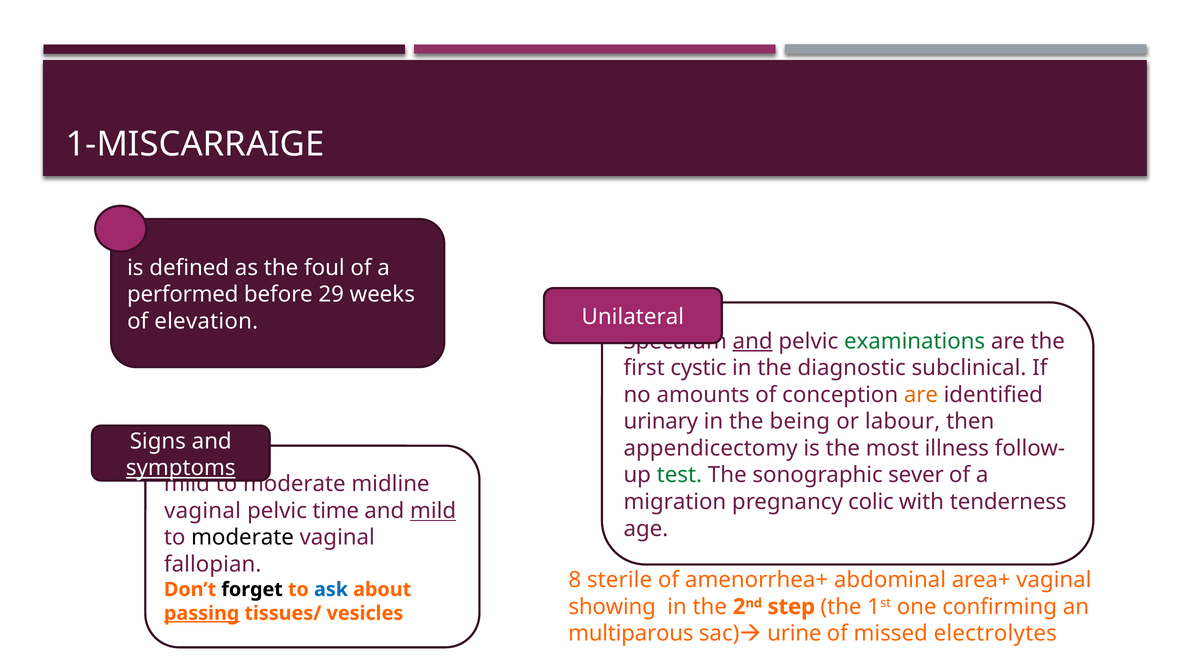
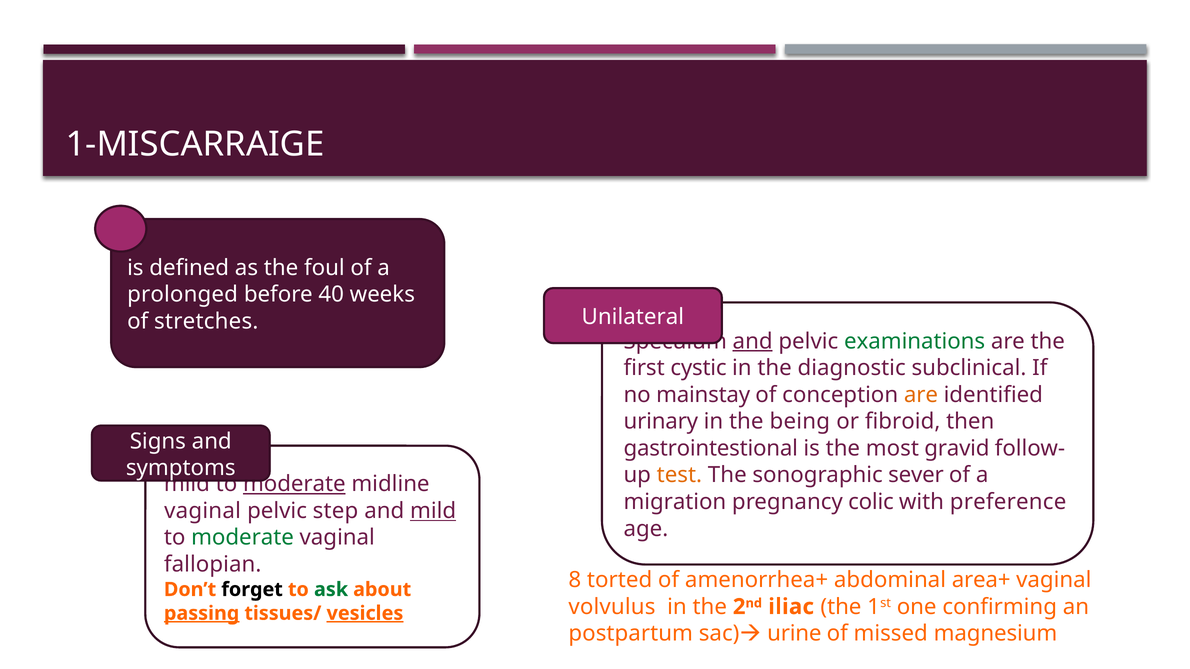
performed: performed -> prolonged (183, 295)
29: 29 -> 40 (331, 295)
elevation: elevation -> stretches (206, 322)
amounts: amounts -> mainstay (703, 395)
labour: labour -> fibroid (903, 422)
appendicectomy: appendicectomy -> gastrointestional (711, 449)
illness: illness -> gravid (957, 449)
symptoms underline: present -> none (181, 468)
test colour: green -> orange (679, 475)
moderate underline: none -> present (294, 484)
tenderness: tenderness -> preference (1008, 502)
time: time -> step (336, 511)
moderate colour: black -> green (243, 538)
sterile: sterile -> torted (620, 580)
ask colour: blue -> green (331, 590)
showing: showing -> volvulus (612, 607)
step: step -> iliac (791, 607)
vesicles underline: none -> present (365, 614)
multiparous: multiparous -> postpartum (631, 634)
electrolytes: electrolytes -> magnesium (995, 634)
